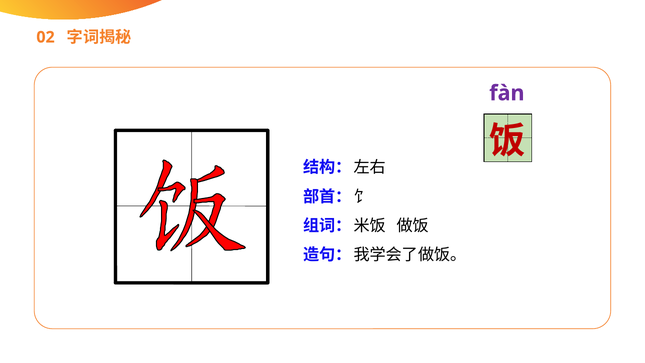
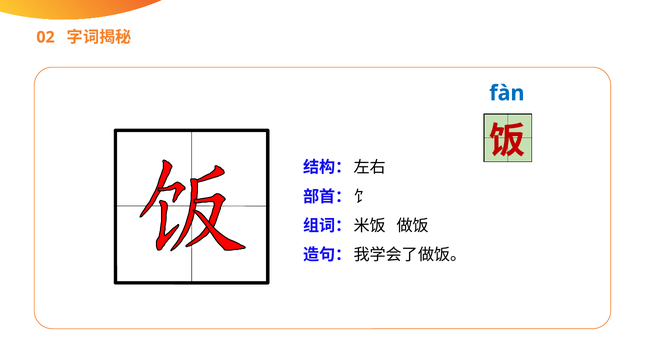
fàn colour: purple -> blue (507, 93)
